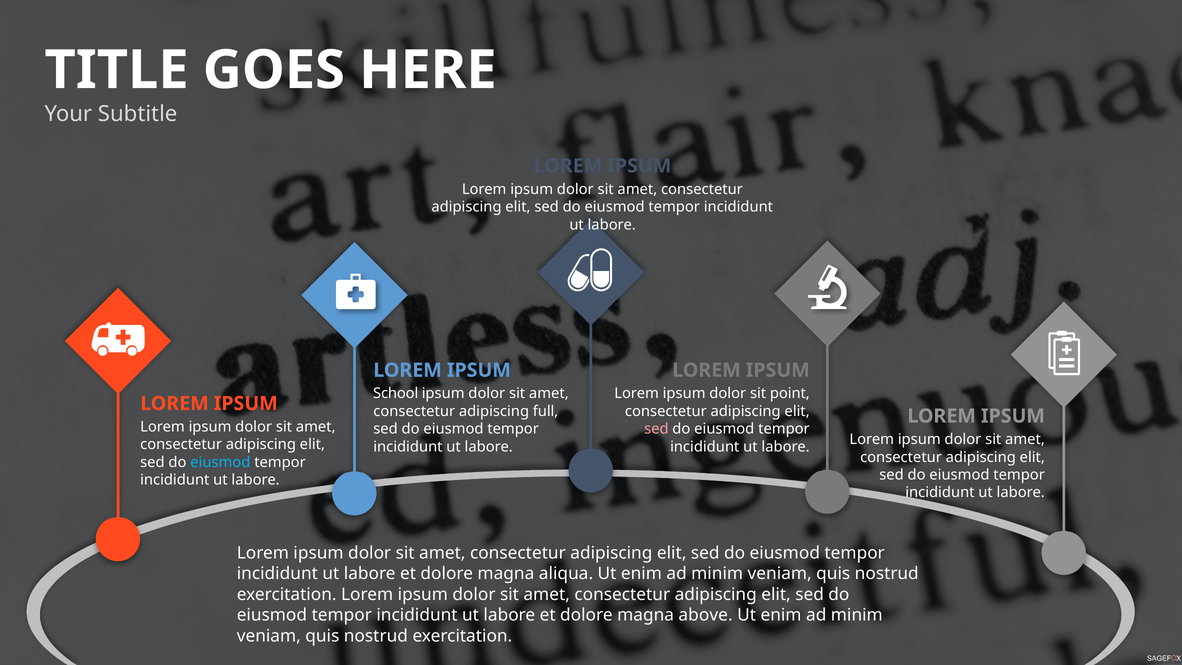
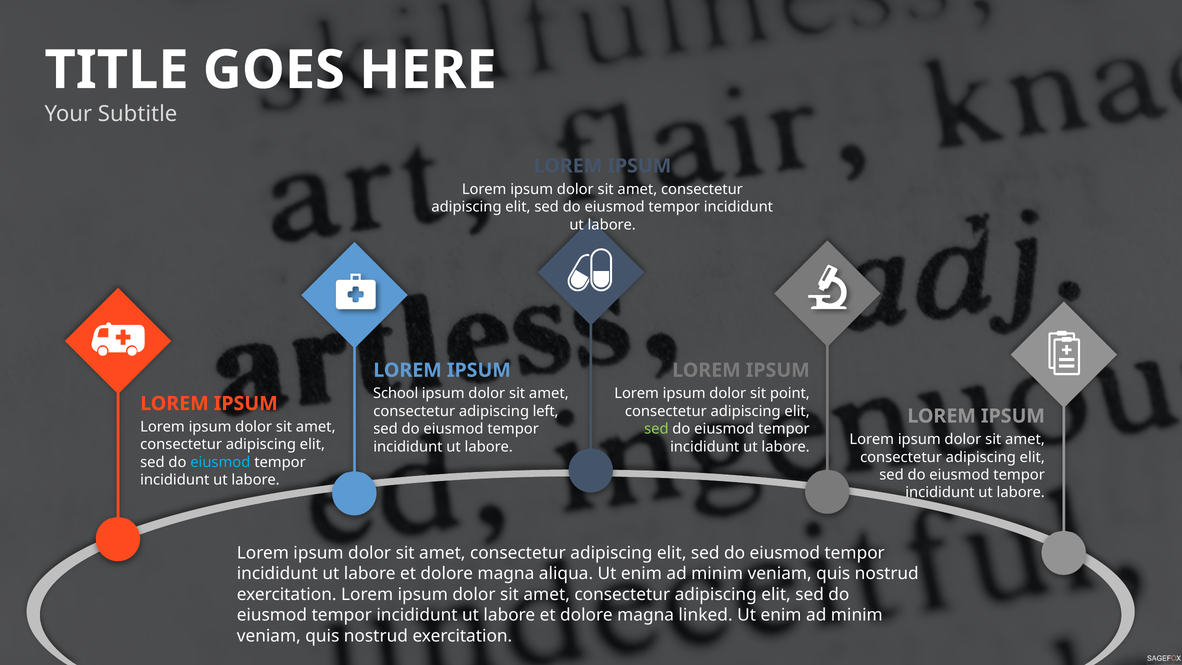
full: full -> left (546, 411)
sed colour: pink -> light green (656, 429)
above: above -> linked (706, 615)
